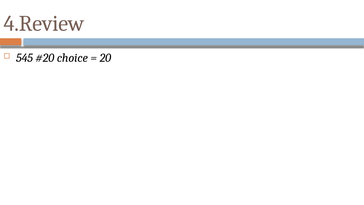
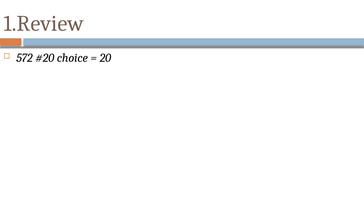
4.Review: 4.Review -> 1.Review (44, 24)
545: 545 -> 572 (24, 58)
